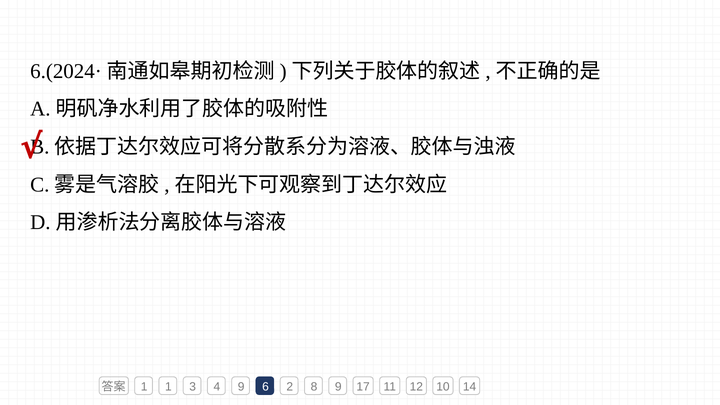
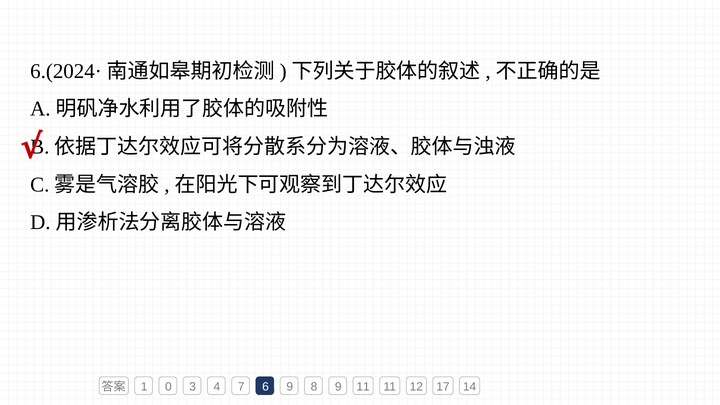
1 1: 1 -> 0 (168, 387)
4 9: 9 -> 7 (241, 387)
6 2: 2 -> 9 (290, 387)
9 17: 17 -> 11 (363, 387)
10: 10 -> 17 (443, 387)
